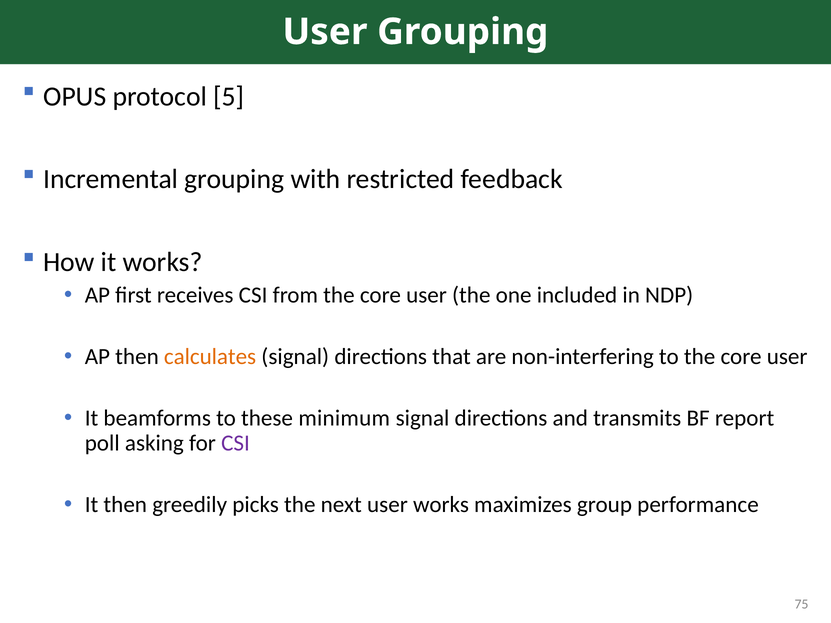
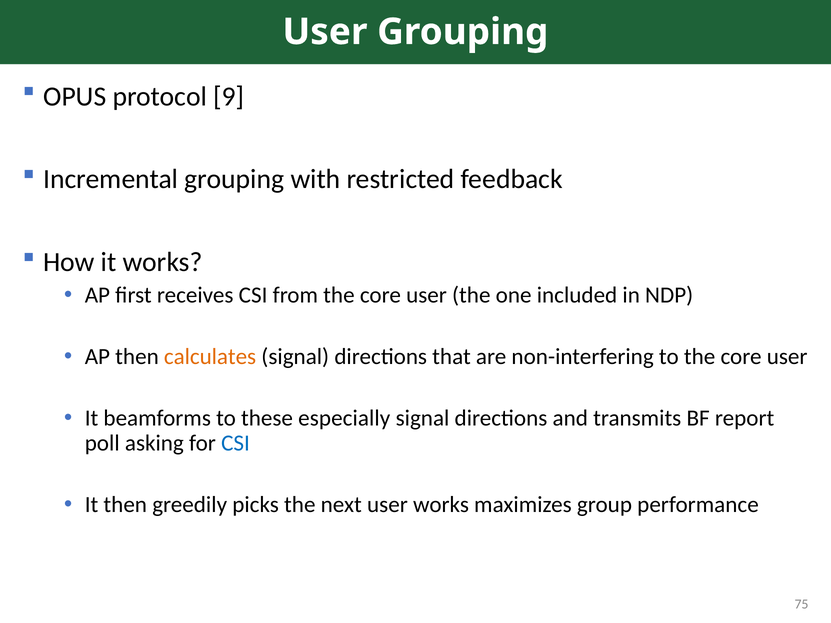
5: 5 -> 9 (229, 96)
minimum: minimum -> especially (344, 418)
CSI colour: purple -> blue (236, 443)
